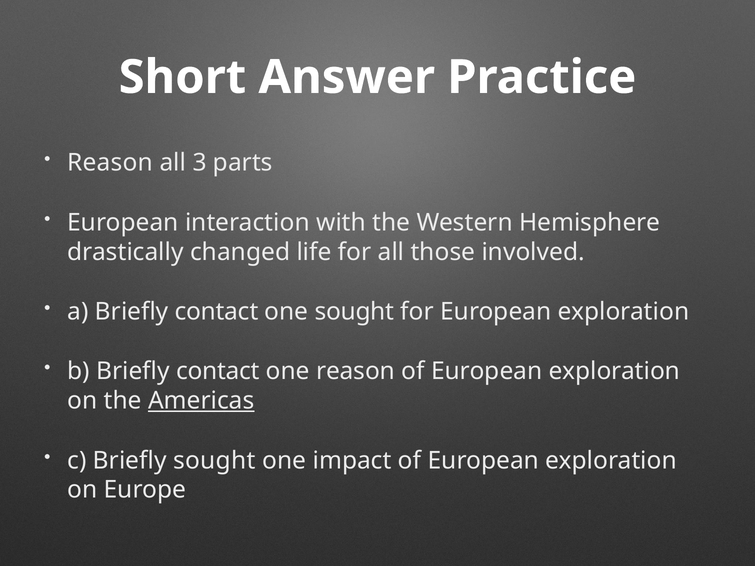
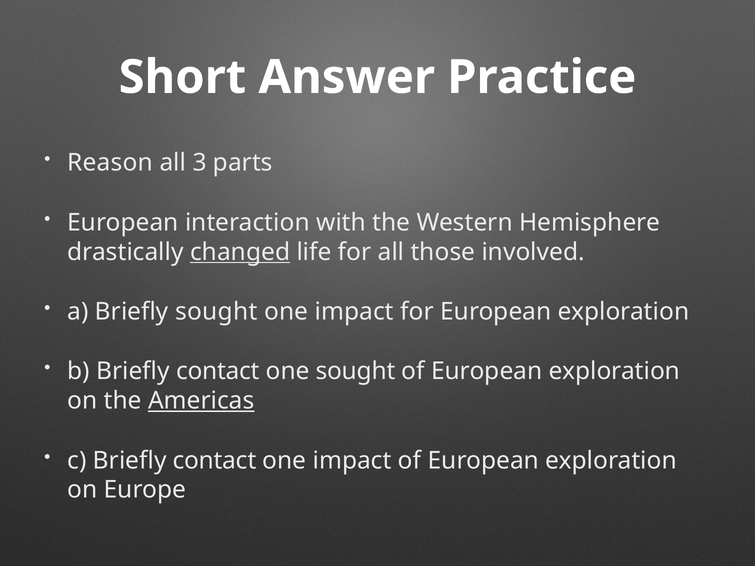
changed underline: none -> present (240, 252)
a Briefly contact: contact -> sought (216, 312)
sought: sought -> impact (354, 312)
one reason: reason -> sought (356, 371)
c Briefly sought: sought -> contact (215, 461)
